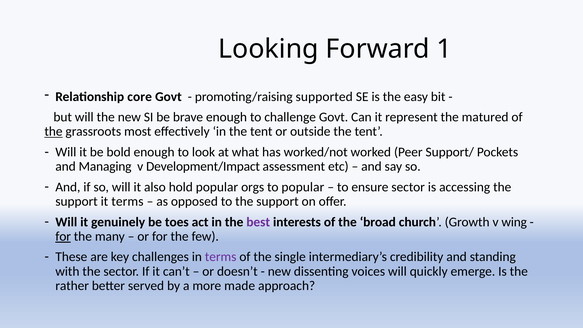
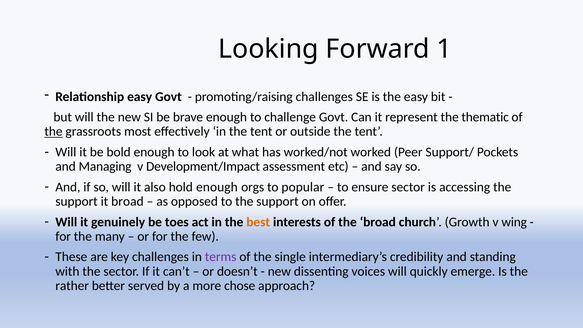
Relationship core: core -> easy (140, 97)
promoting/raising supported: supported -> challenges (324, 97)
matured: matured -> thematic (485, 117)
hold popular: popular -> enough (217, 187)
it terms: terms -> broad (127, 201)
best colour: purple -> orange (258, 222)
for underline: present -> none (63, 236)
made: made -> chose (240, 286)
